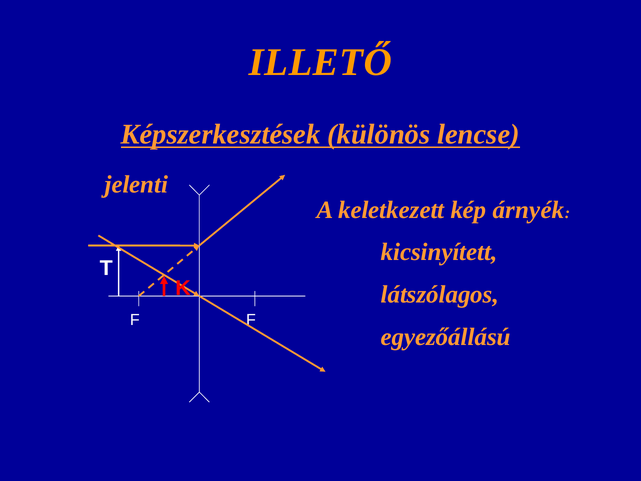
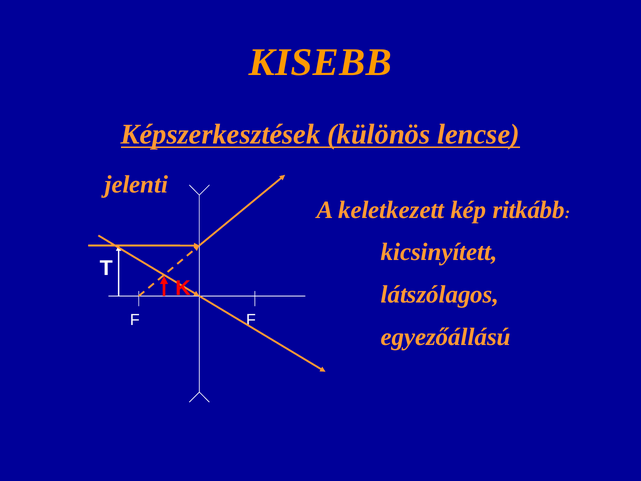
ILLETŐ: ILLETŐ -> KISEBB (320, 62)
árnyék: árnyék -> ritkább (529, 210)
